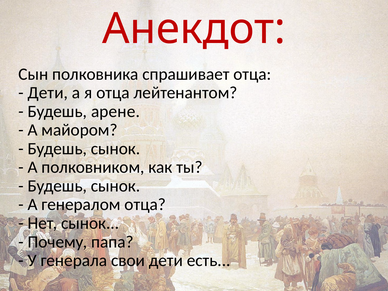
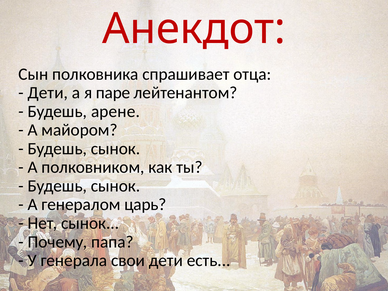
я отца: отца -> паре (113, 93)
генералом отца: отца -> царь (145, 205)
